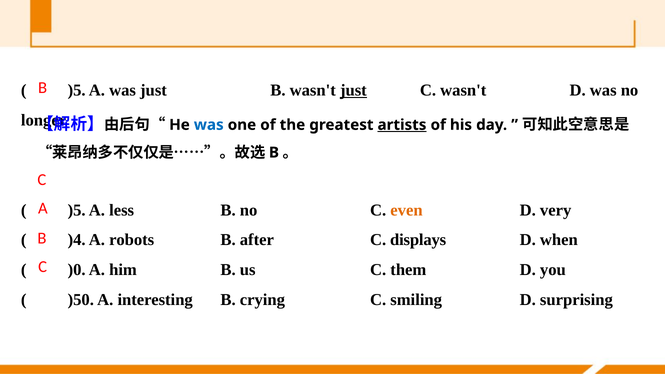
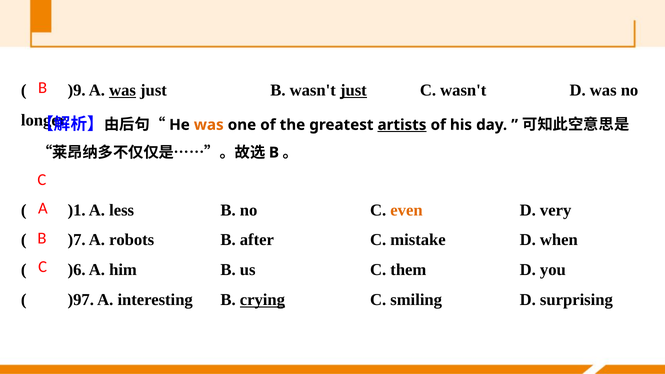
)5: )5 -> )9 (77, 90)
was underline: none -> present (123, 90)
was colour: blue -> orange (209, 125)
)5: )5 -> )1 (77, 210)
)4: )4 -> )7 (77, 240)
displays: displays -> mistake (418, 240)
)0: )0 -> )6 (77, 270)
)50: )50 -> )97 (81, 300)
crying underline: none -> present (262, 300)
